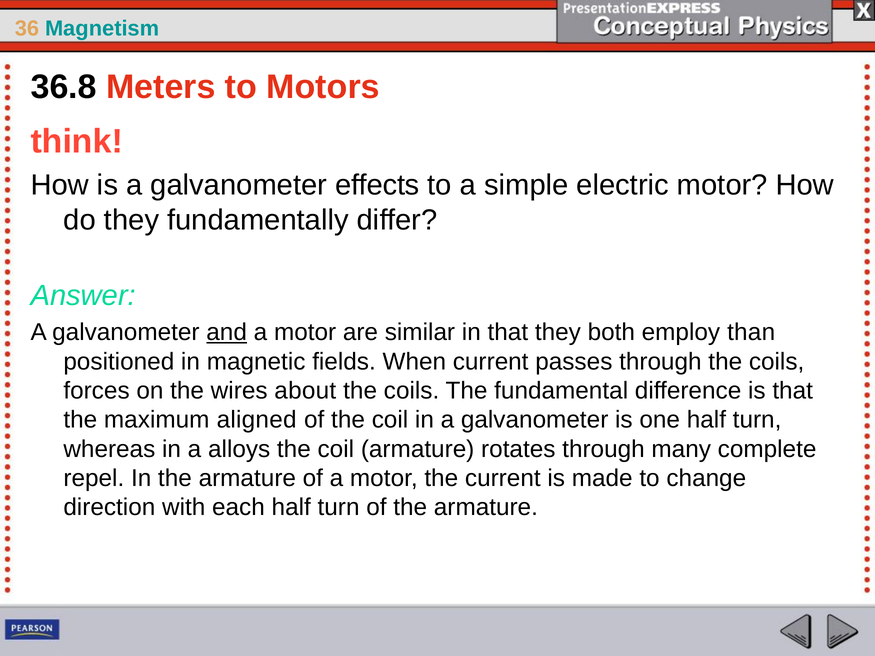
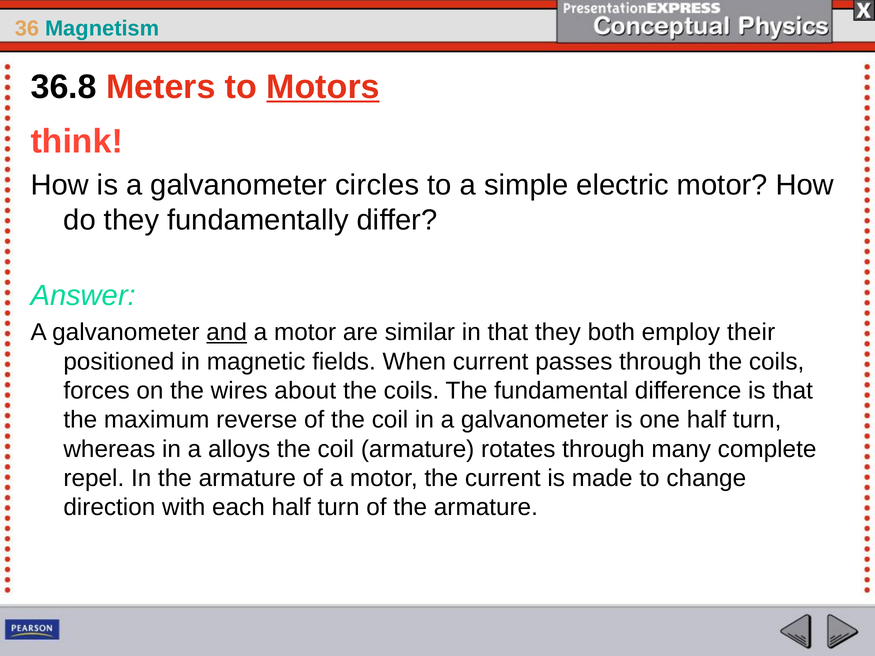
Motors underline: none -> present (323, 87)
effects: effects -> circles (377, 185)
than: than -> their (751, 333)
aligned: aligned -> reverse (257, 420)
